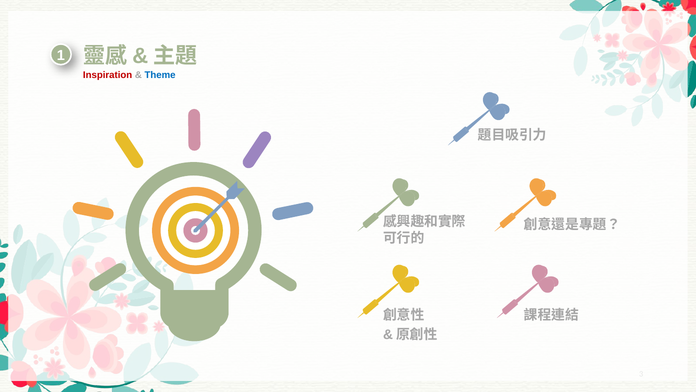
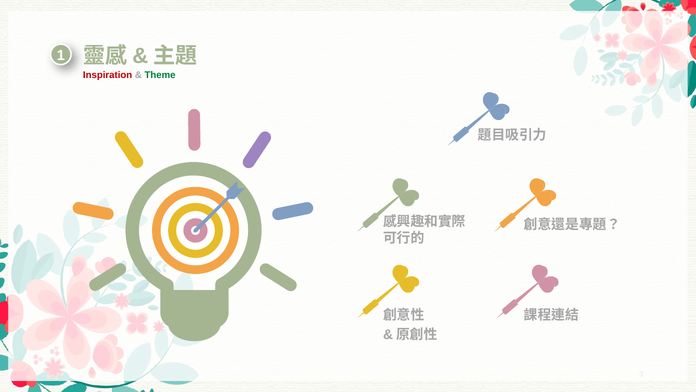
Theme colour: blue -> green (160, 75)
